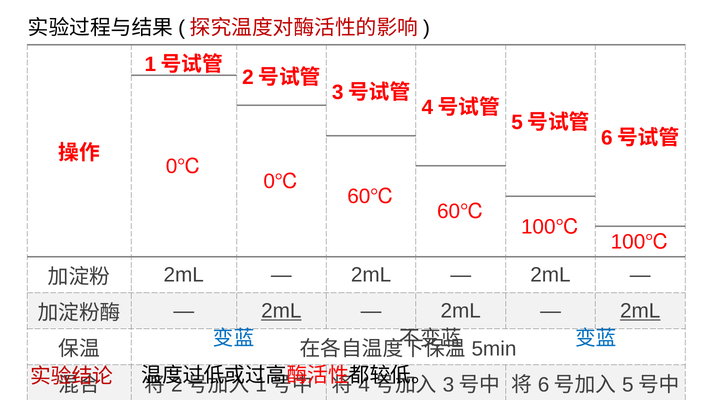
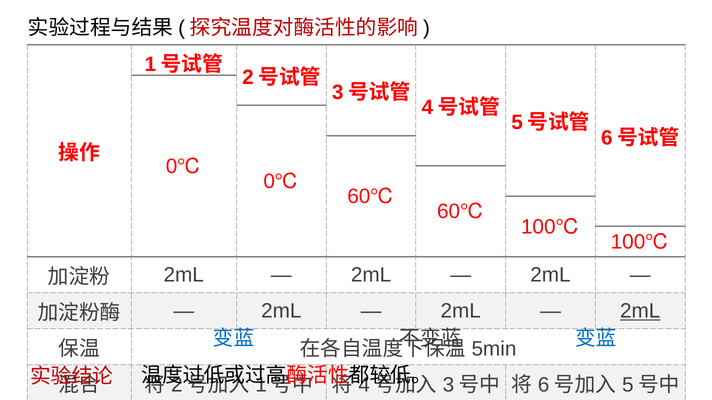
2mL underline: present -> none (281, 311)
